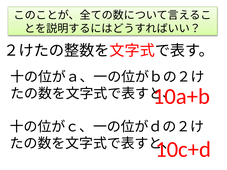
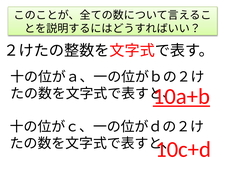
10a+b underline: none -> present (181, 97)
